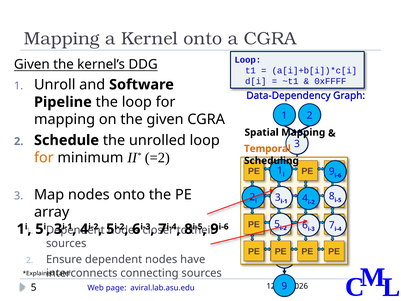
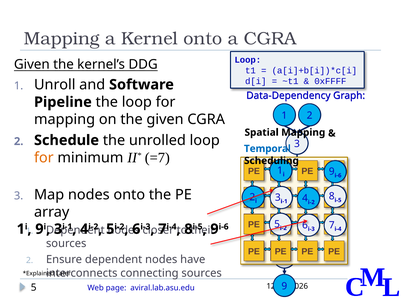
Temporal colour: orange -> blue (267, 149)
=2: =2 -> =7 (157, 158)
5: 5 -> 9 (39, 229)
